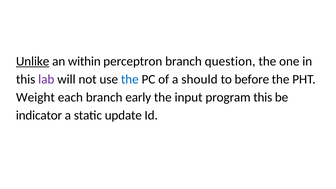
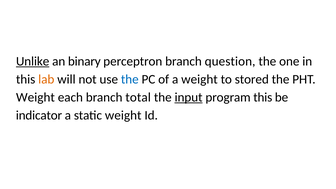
within: within -> binary (84, 61)
lab colour: purple -> orange (46, 79)
a should: should -> weight (199, 79)
before: before -> stored (252, 79)
early: early -> total (138, 97)
input underline: none -> present (189, 97)
static update: update -> weight (123, 115)
